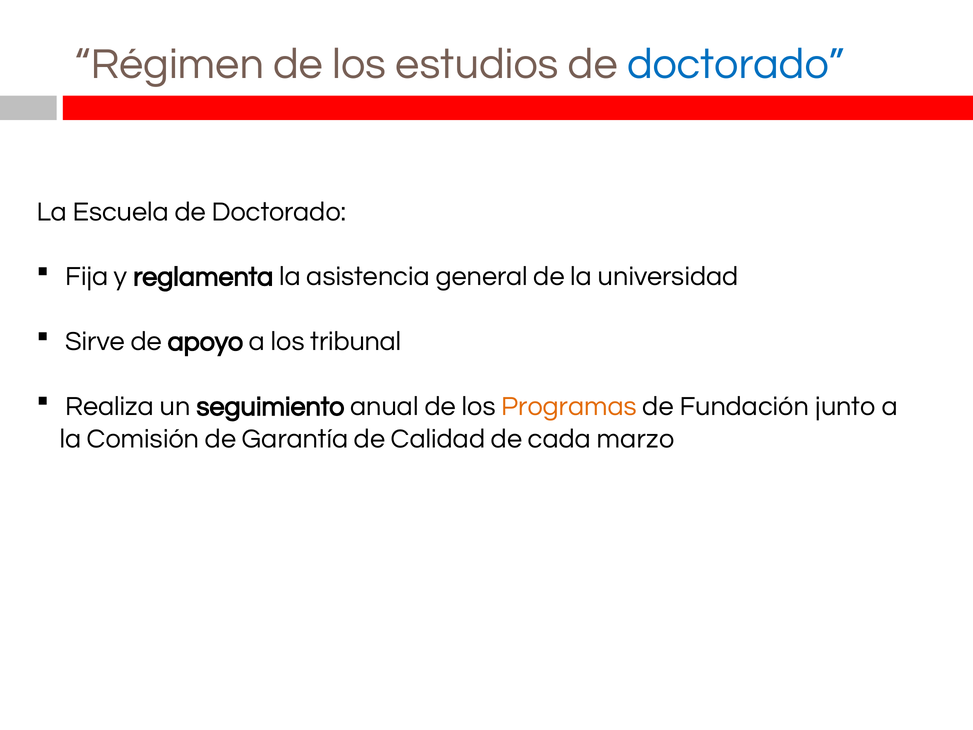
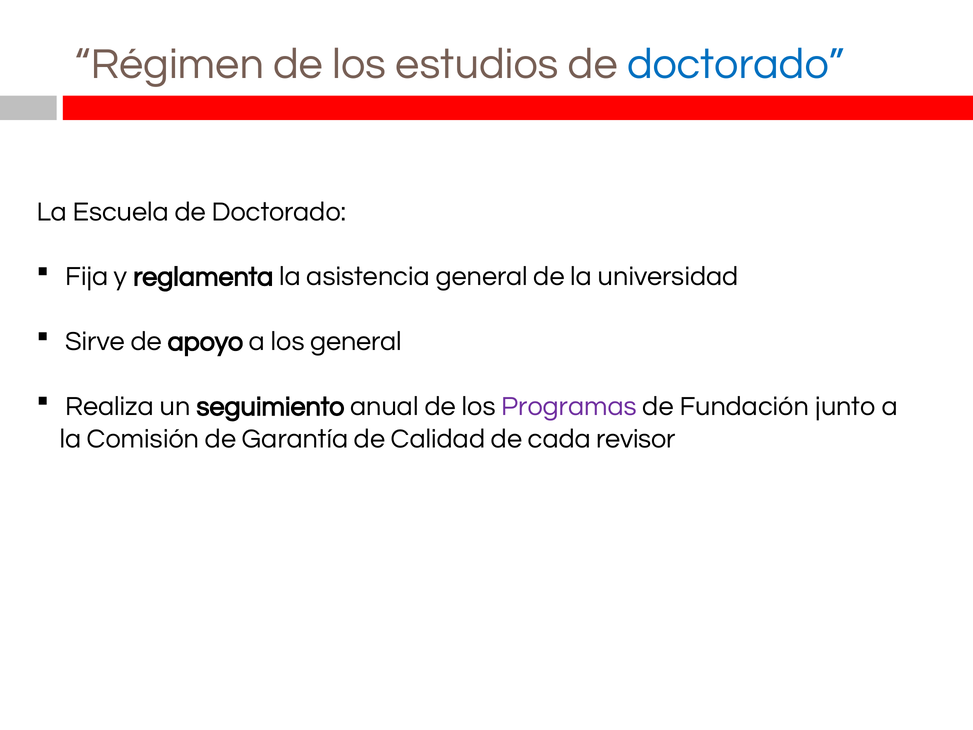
los tribunal: tribunal -> general (356, 341)
Programas colour: orange -> purple (569, 406)
marzo: marzo -> revisor (636, 439)
